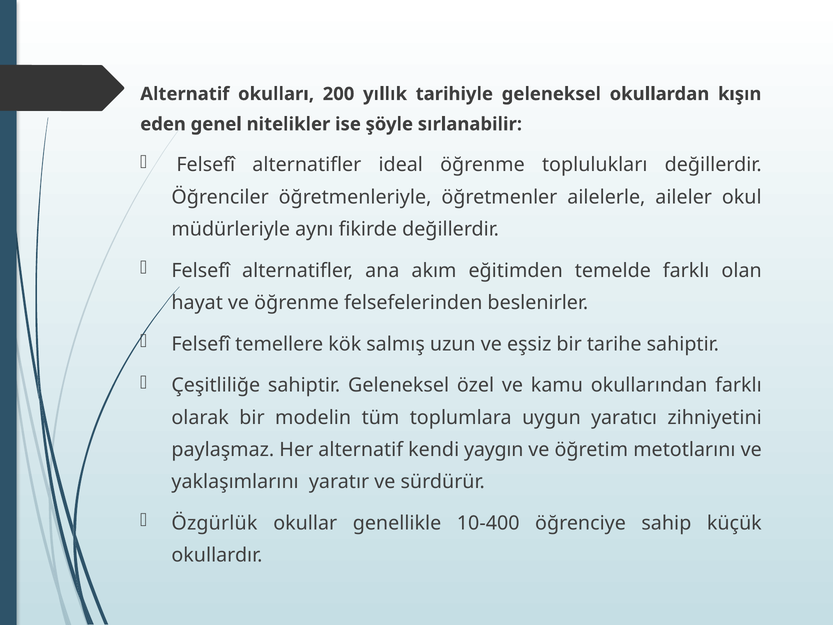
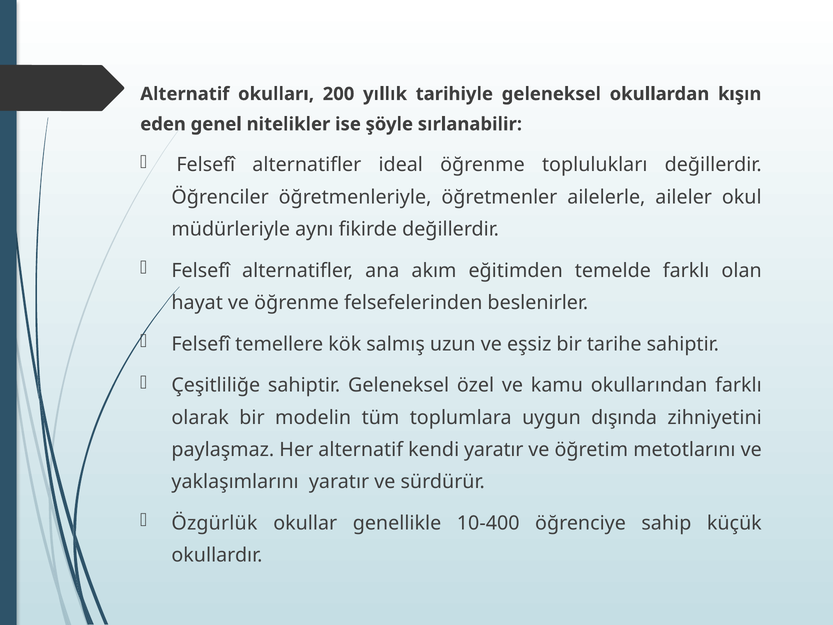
yaratıcı: yaratıcı -> dışında (624, 417)
kendi yaygın: yaygın -> yaratır (494, 449)
